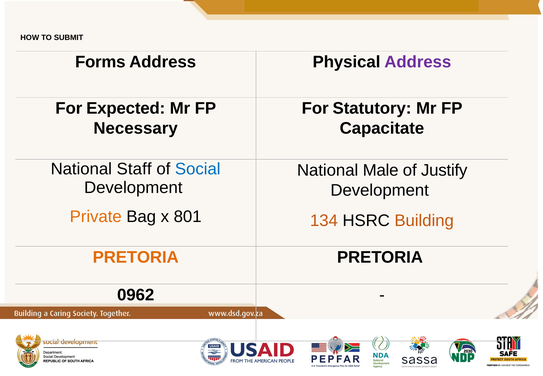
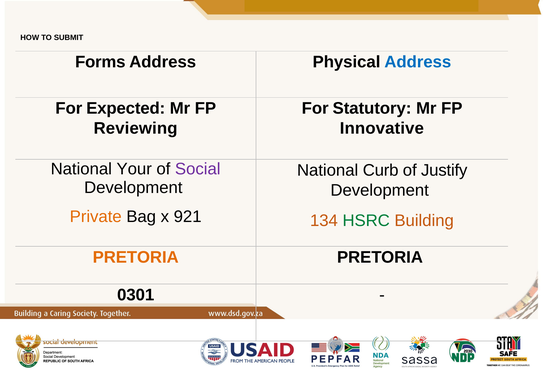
Address colour: purple -> blue (418, 62)
Necessary: Necessary -> Reviewing (136, 128)
Capacitate: Capacitate -> Innovative (382, 128)
Staff: Staff -> Your (134, 169)
Social colour: blue -> purple (198, 169)
Male: Male -> Curb (381, 170)
801: 801 -> 921 (188, 217)
HSRC colour: black -> green (366, 221)
0962: 0962 -> 0301 (136, 295)
